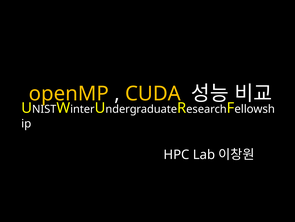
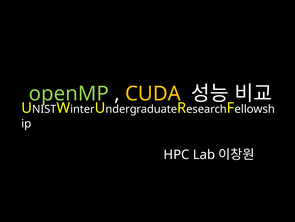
openMP colour: yellow -> light green (69, 93)
